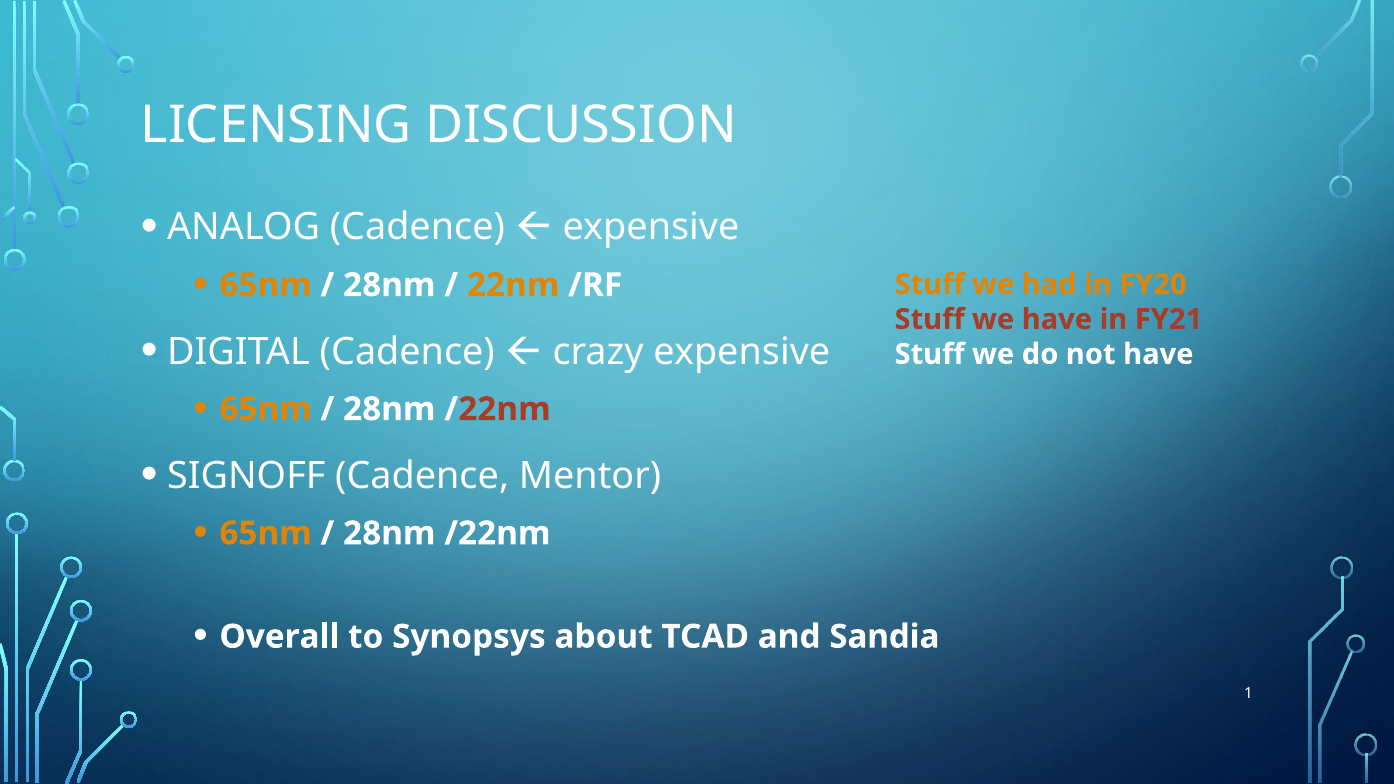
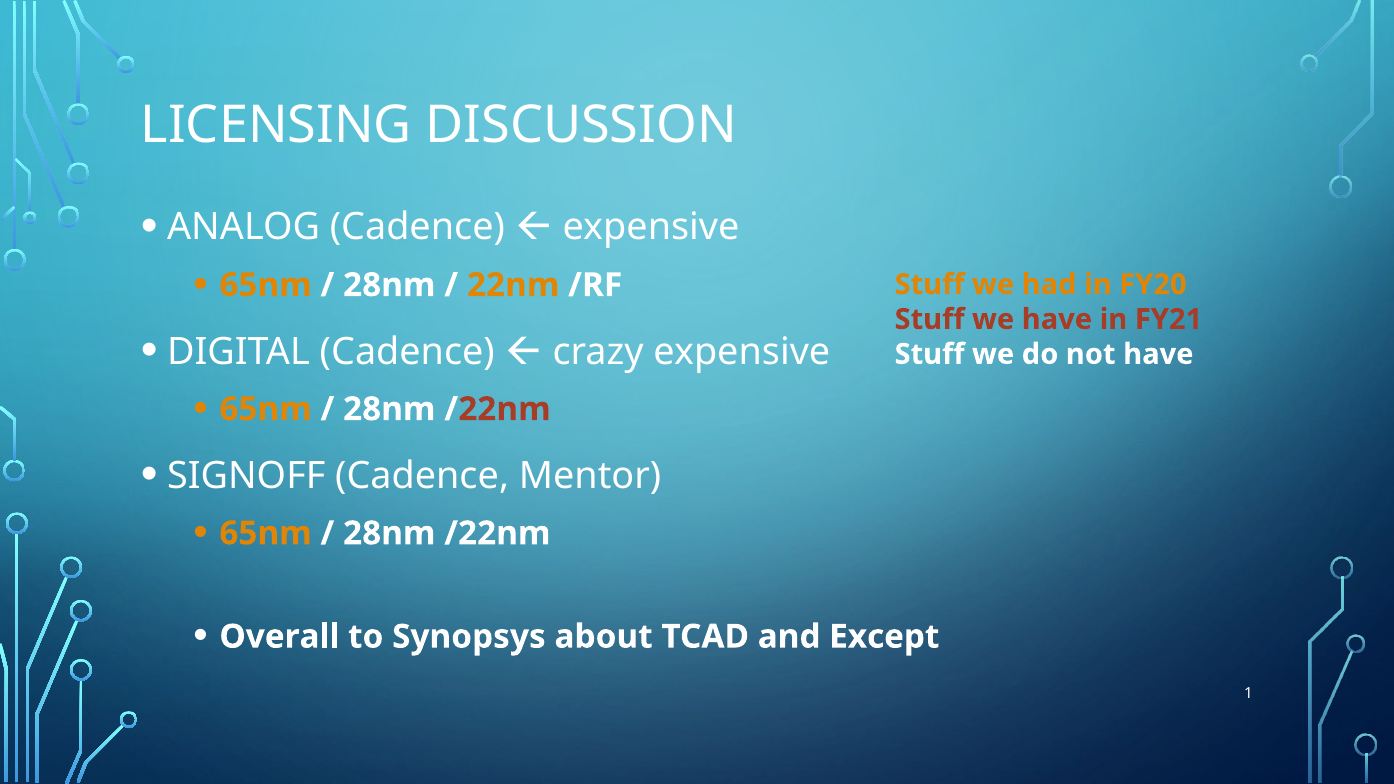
Sandia: Sandia -> Except (884, 637)
